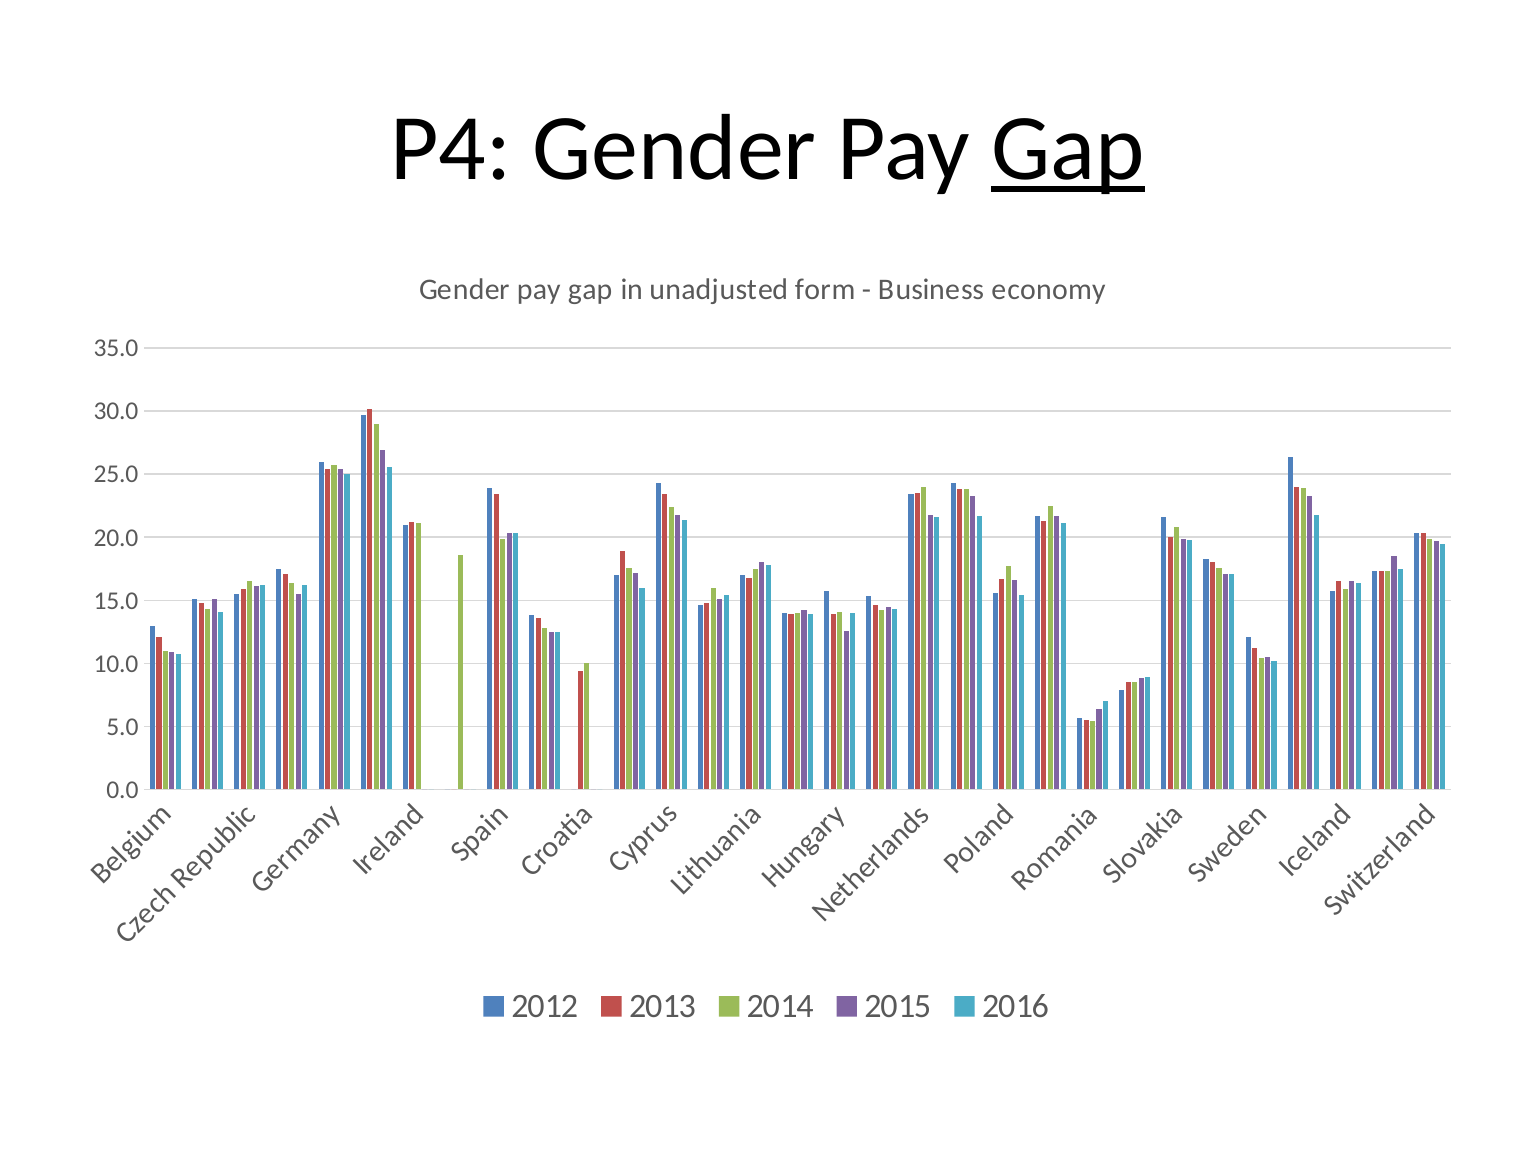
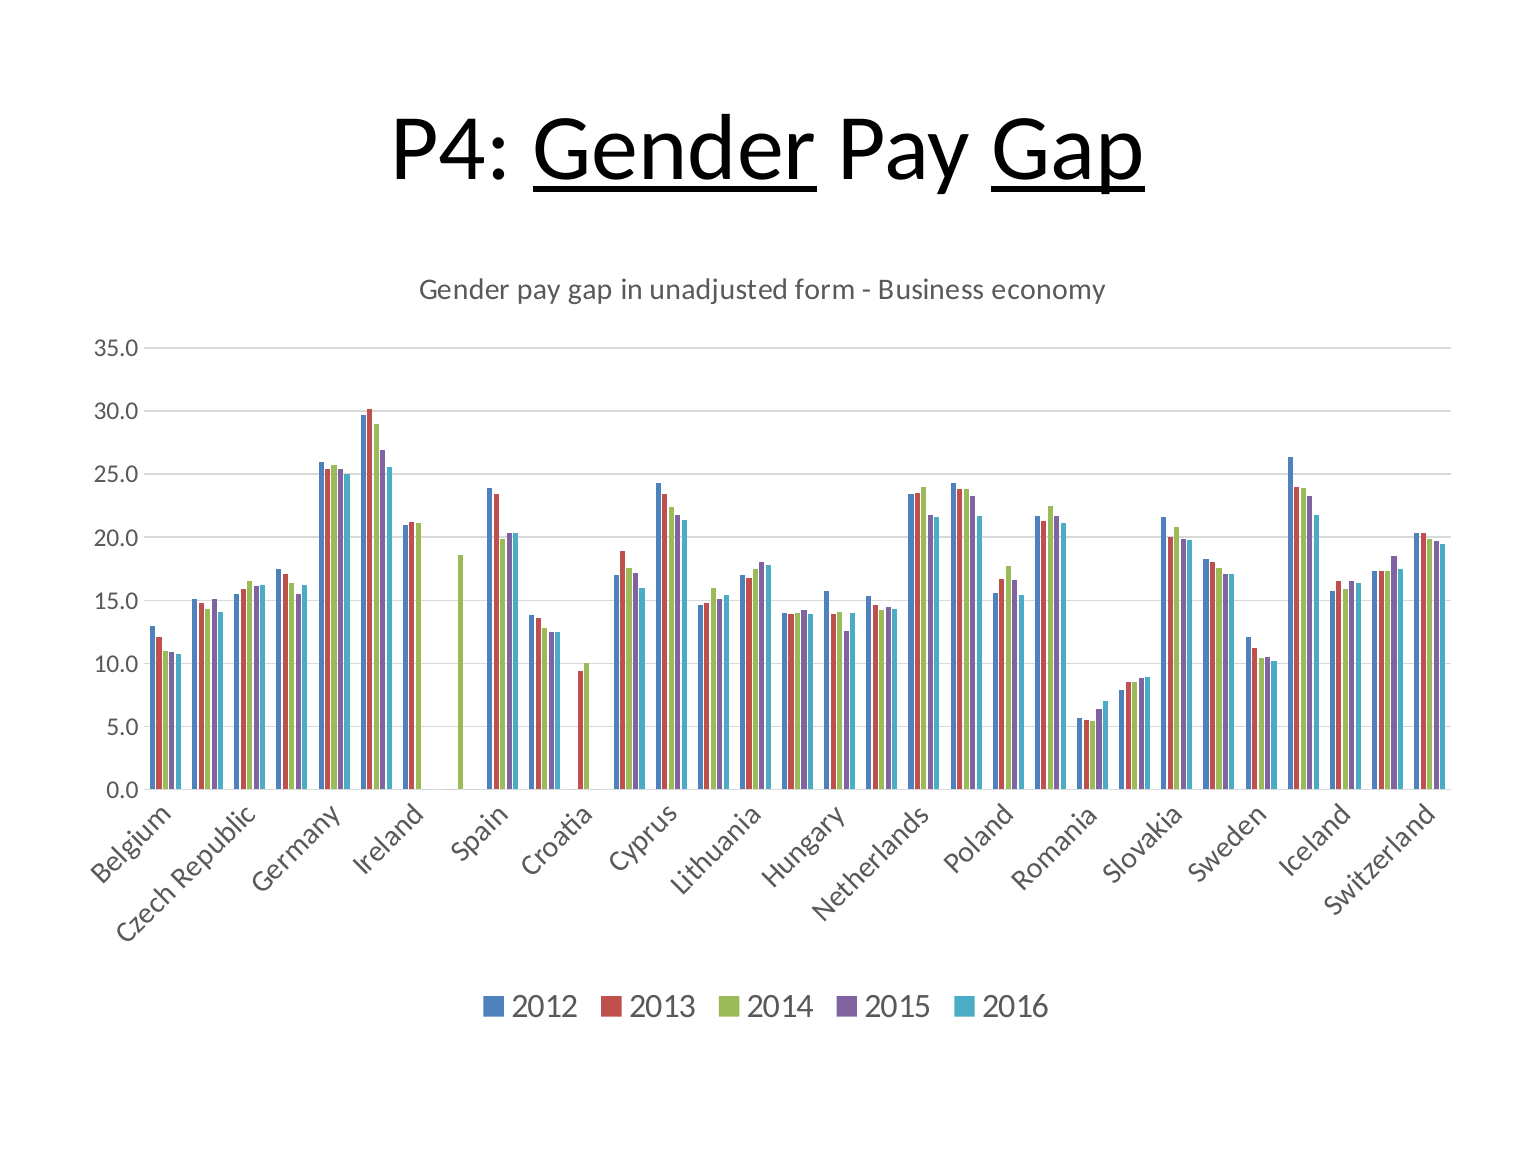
Gender underline: none -> present (675, 149)
